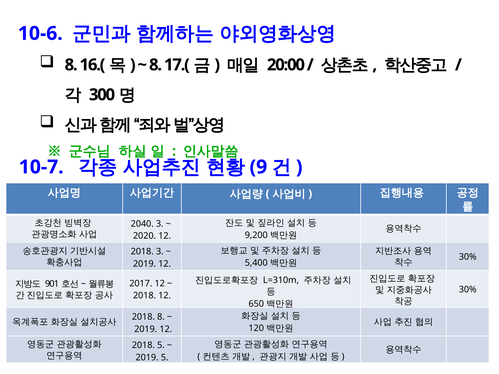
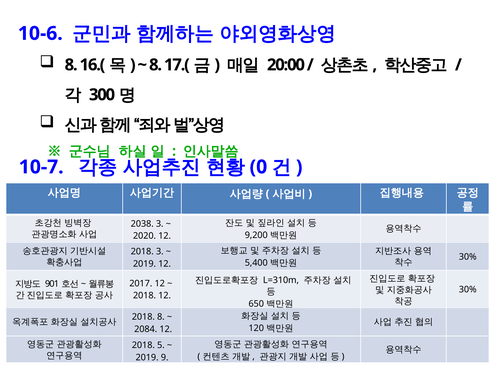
9: 9 -> 0 (258, 167)
2040: 2040 -> 2038 (142, 224)
2019: 2019 -> 2084 (146, 329)
2019 5: 5 -> 9 (165, 358)
